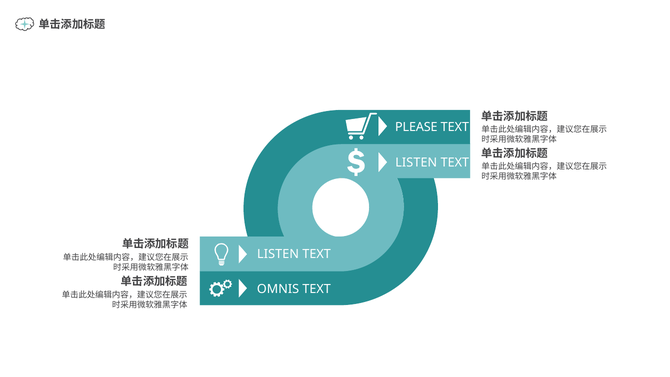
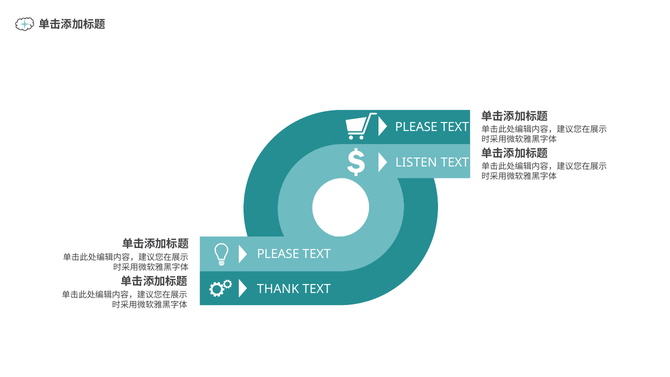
LISTEN: LISTEN -> PLEASE (278, 254)
OMNIS: OMNIS -> THANK (278, 289)
